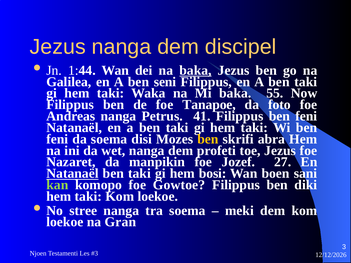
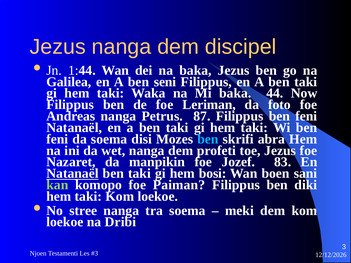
baka underline: present -> none (195, 70)
55: 55 -> 44 (275, 93)
Tanapoe: Tanapoe -> Leriman (209, 105)
41: 41 -> 87 (202, 116)
ben colour: yellow -> light blue (208, 139)
27: 27 -> 83 (283, 162)
Gowtoe: Gowtoe -> Paiman (179, 185)
Gran: Gran -> Dribi (120, 222)
